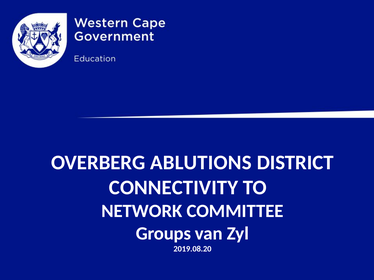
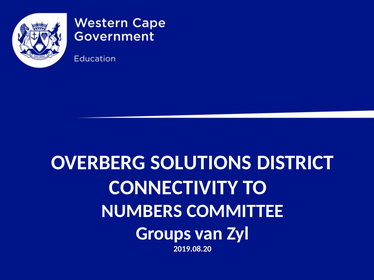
ABLUTIONS: ABLUTIONS -> SOLUTIONS (201, 163)
NETWORK: NETWORK -> NUMBERS (142, 211)
